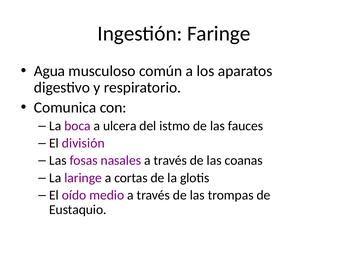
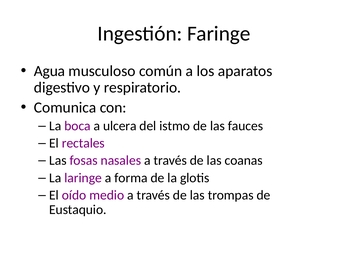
división: división -> rectales (83, 143)
cortas: cortas -> forma (131, 178)
